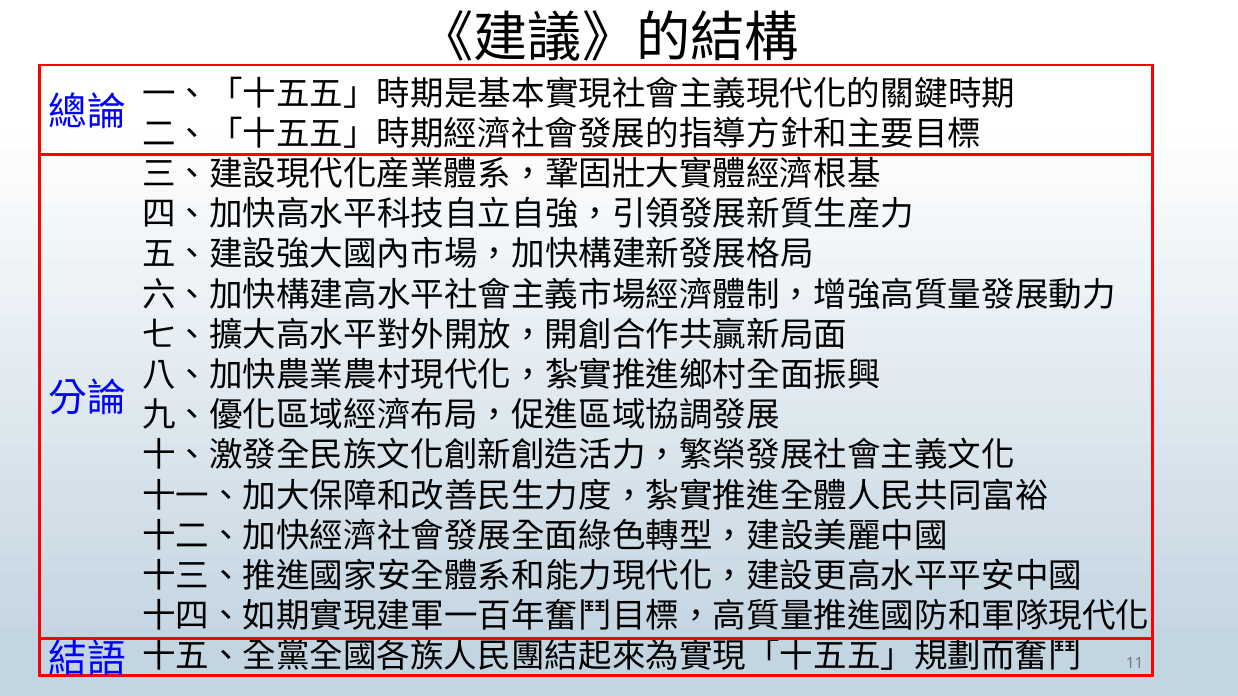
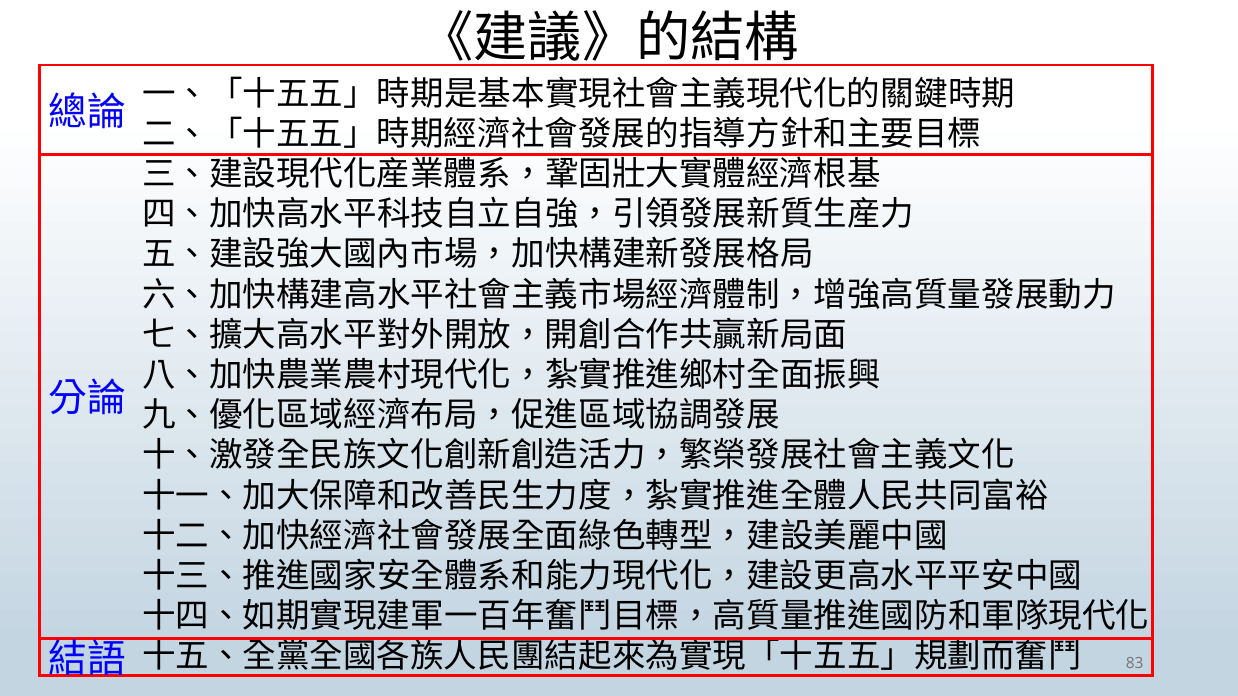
11: 11 -> 83 (1135, 664)
